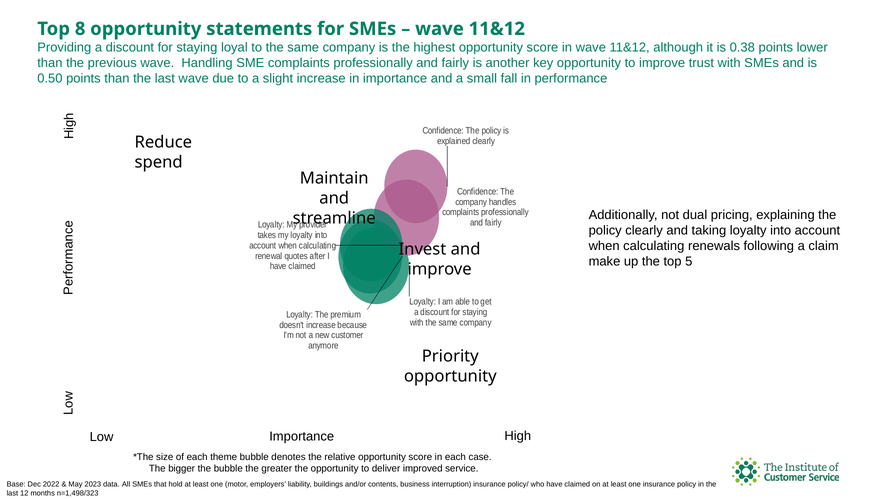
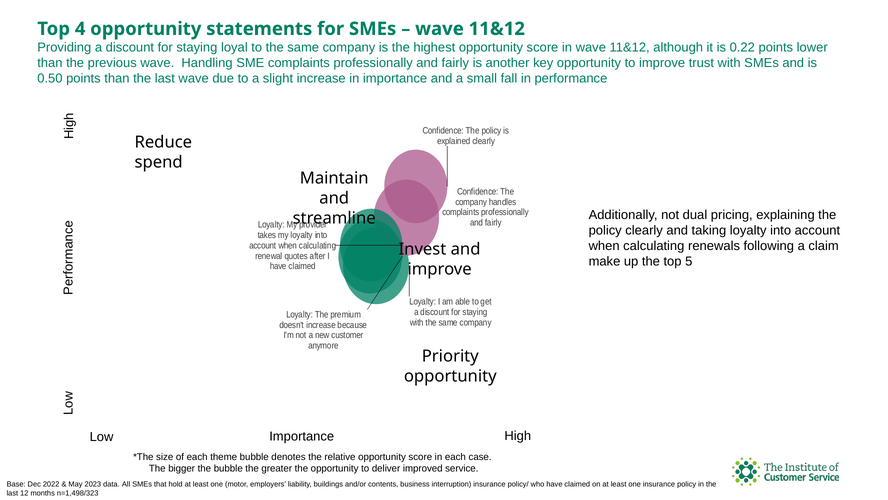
8: 8 -> 4 (80, 29)
0.38: 0.38 -> 0.22 (742, 47)
